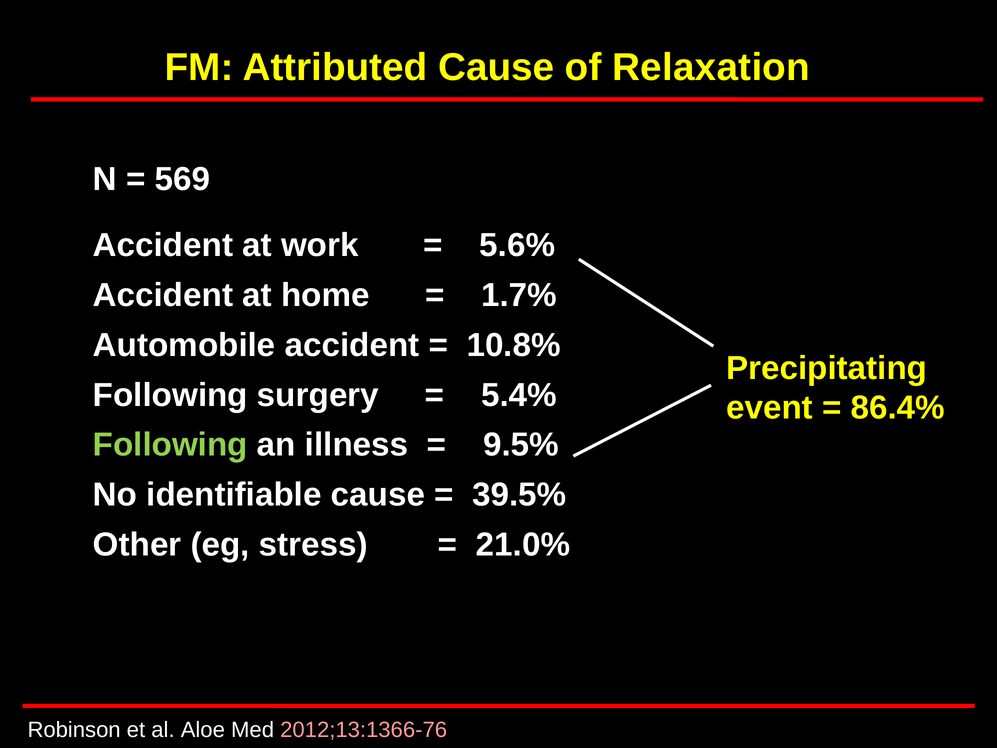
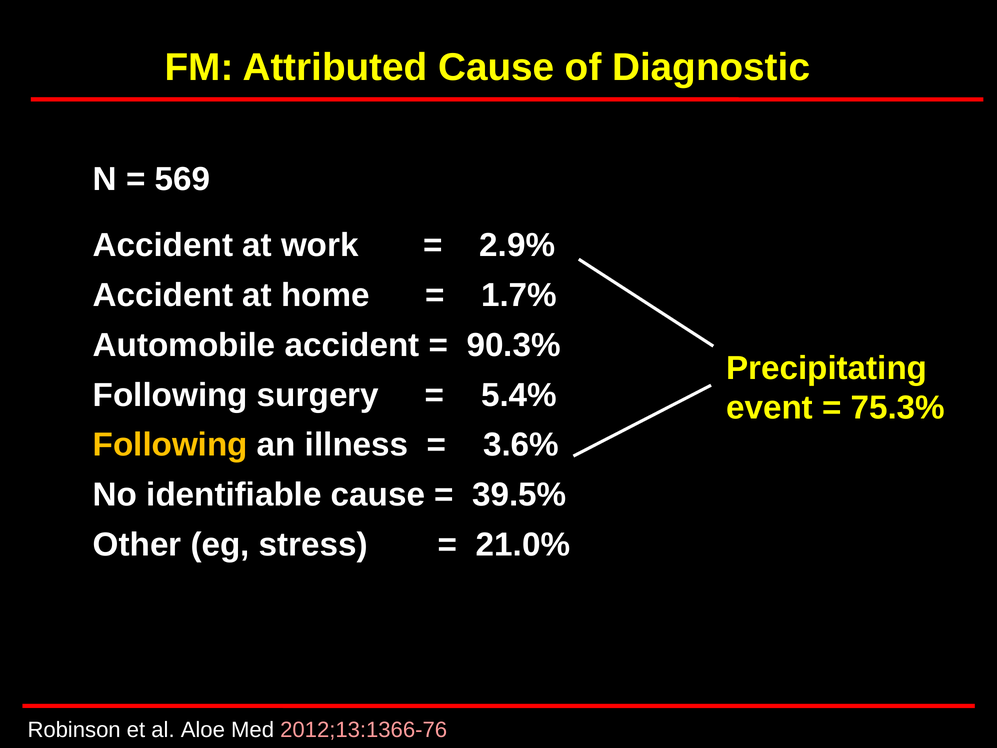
Relaxation: Relaxation -> Diagnostic (711, 67)
5.6%: 5.6% -> 2.9% (517, 245)
10.8%: 10.8% -> 90.3% (514, 345)
86.4%: 86.4% -> 75.3% (898, 408)
Following colour: light green -> yellow (170, 445)
9.5%: 9.5% -> 3.6% (521, 445)
